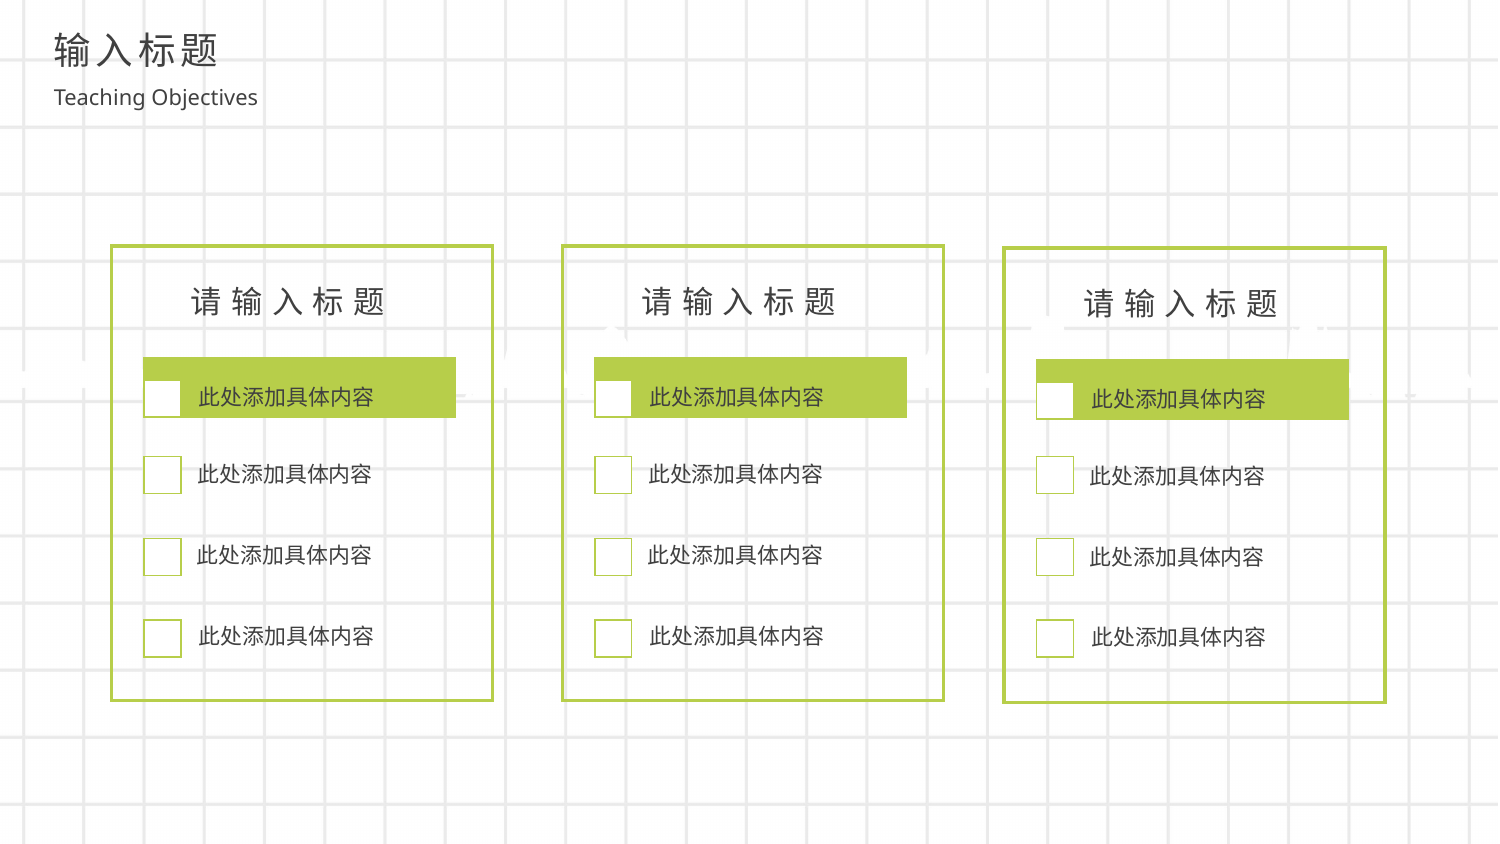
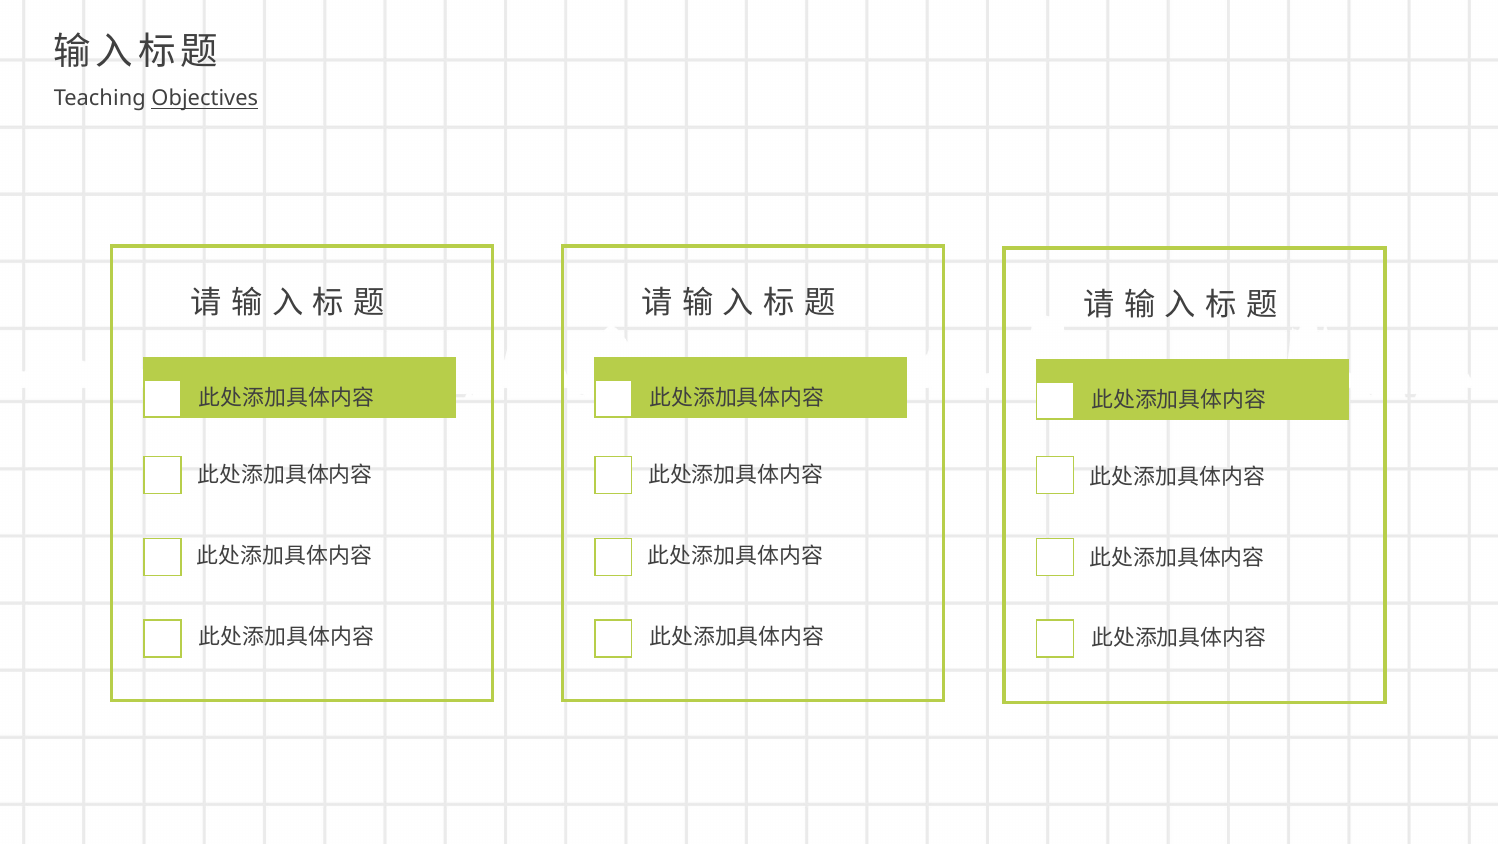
Objectives underline: none -> present (205, 99)
